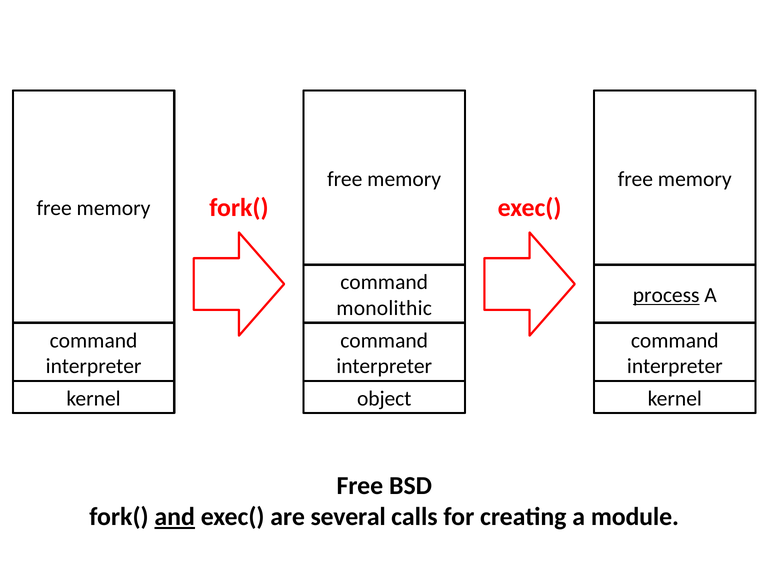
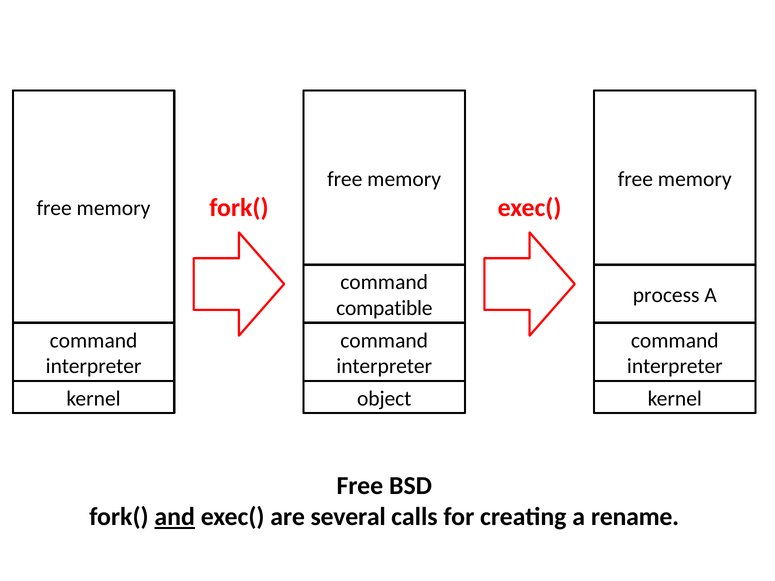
process underline: present -> none (666, 295)
monolithic: monolithic -> compatible (384, 308)
module: module -> rename (635, 517)
